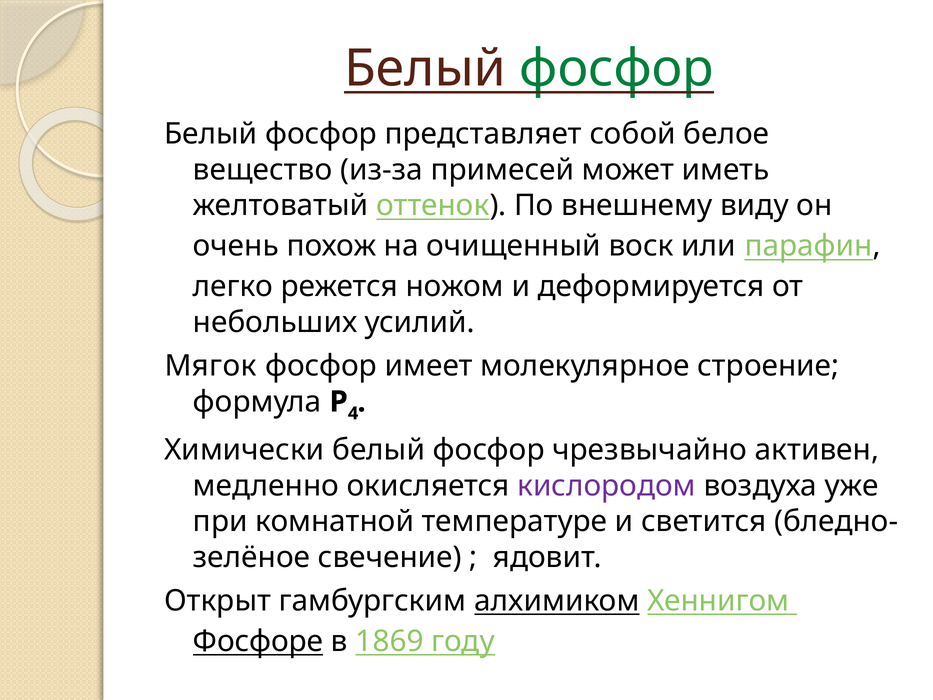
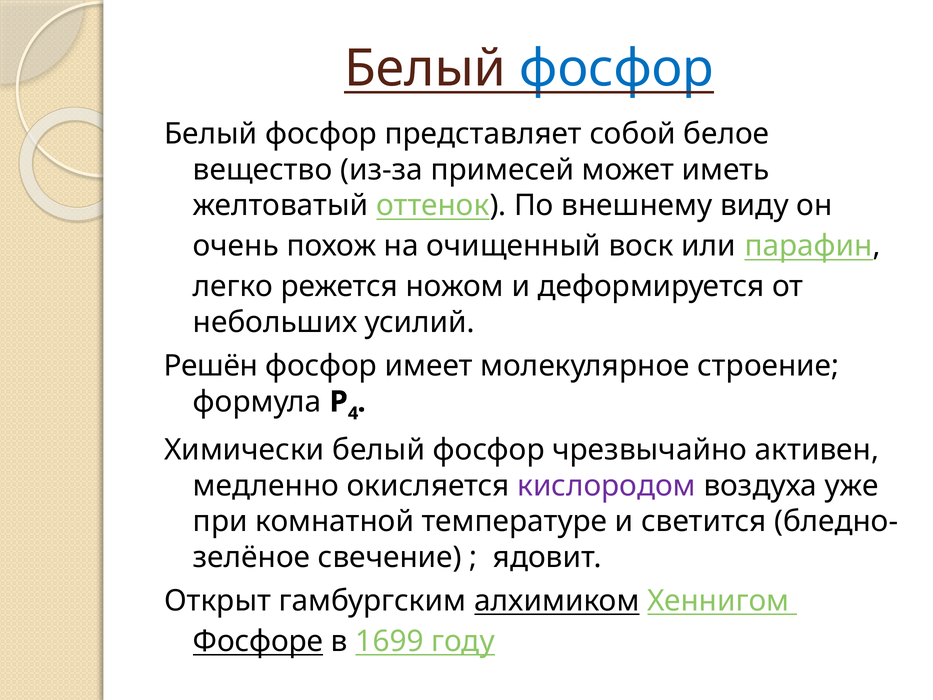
фосфор colour: green -> blue (617, 69)
Мягок: Мягок -> Решён (211, 366)
1869: 1869 -> 1699 (390, 641)
